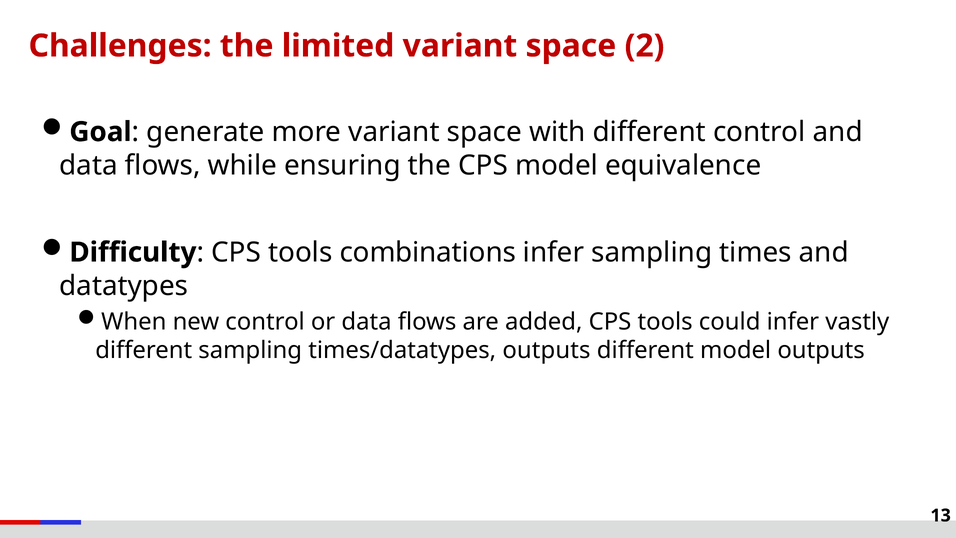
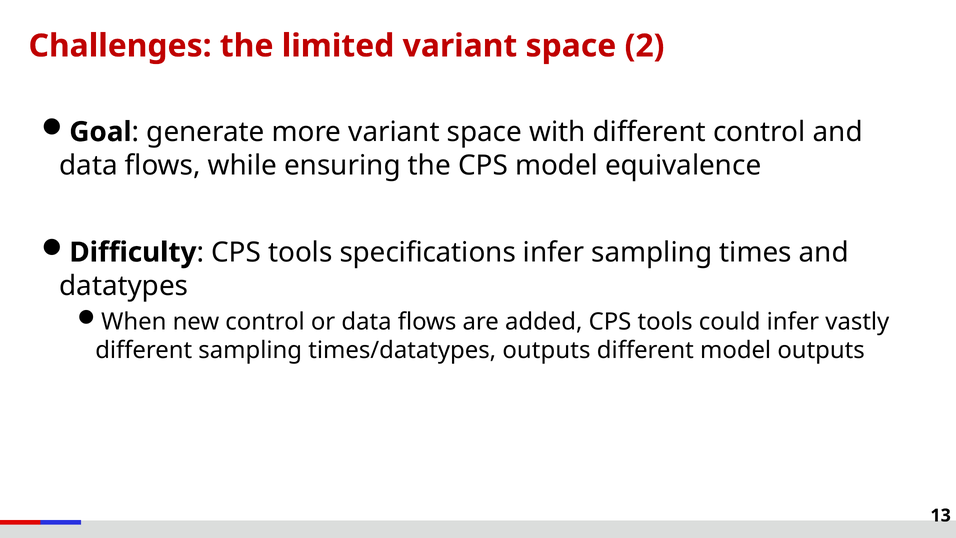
combinations: combinations -> specifications (428, 252)
